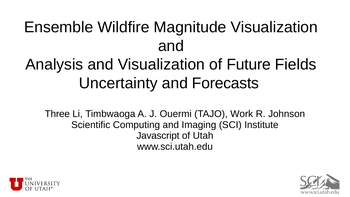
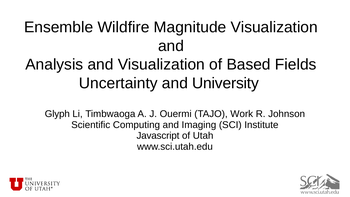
Future: Future -> Based (249, 65)
Forecasts: Forecasts -> University (225, 83)
Three: Three -> Glyph (57, 114)
